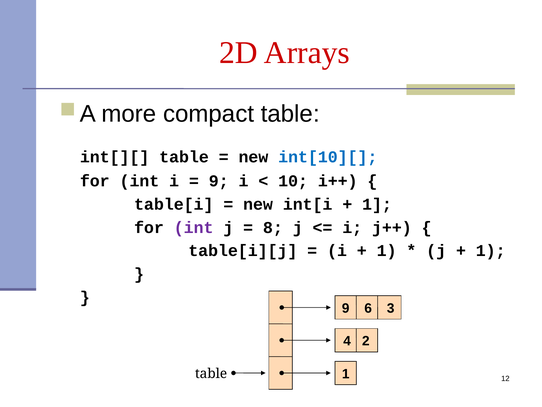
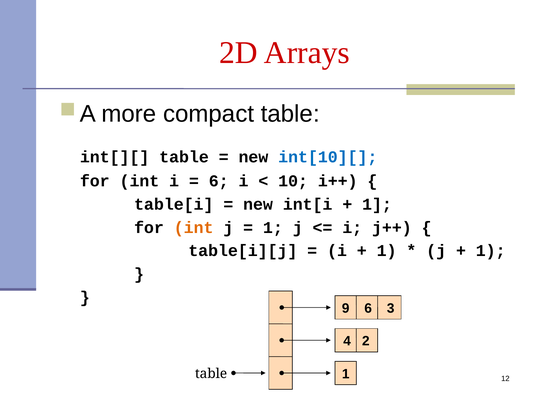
9: 9 -> 6 (219, 181)
int colour: purple -> orange (194, 227)
8: 8 -> 1 (273, 227)
